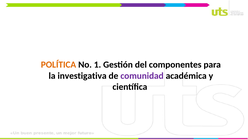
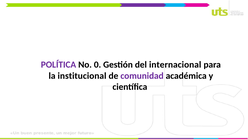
POLÍTICA colour: orange -> purple (58, 65)
1: 1 -> 0 (98, 65)
componentes: componentes -> internacional (175, 65)
investigativa: investigativa -> institucional (82, 76)
